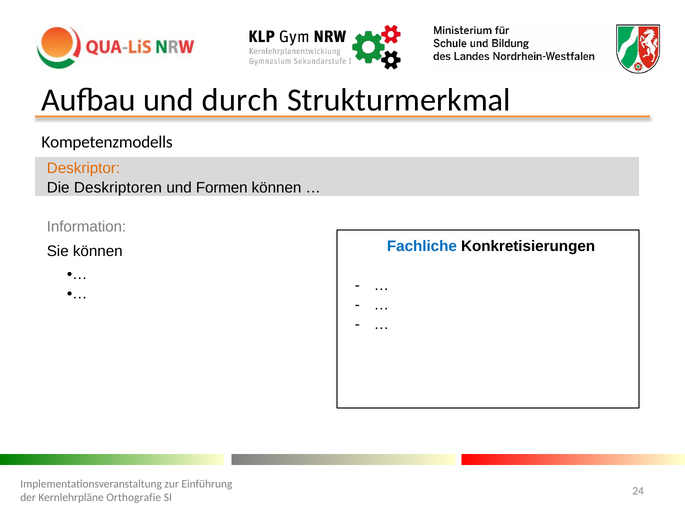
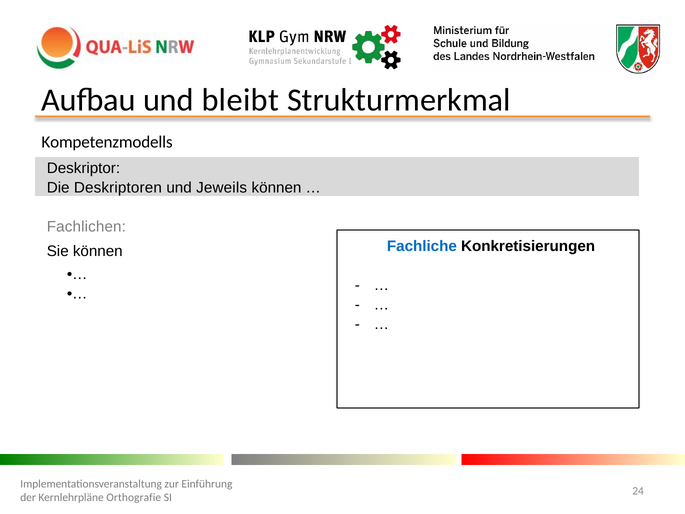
durch: durch -> bleibt (240, 100)
Deskriptor colour: orange -> black (83, 168)
Formen: Formen -> Jeweils (222, 188)
Information: Information -> Fachlichen (86, 227)
